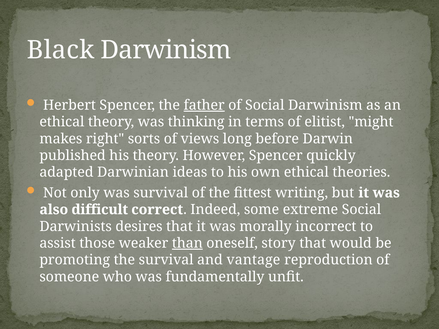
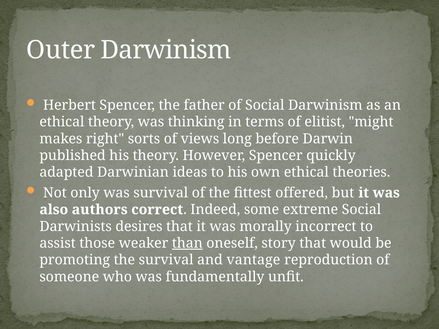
Black: Black -> Outer (61, 50)
father underline: present -> none (204, 105)
writing: writing -> offered (302, 193)
difficult: difficult -> authors (100, 210)
